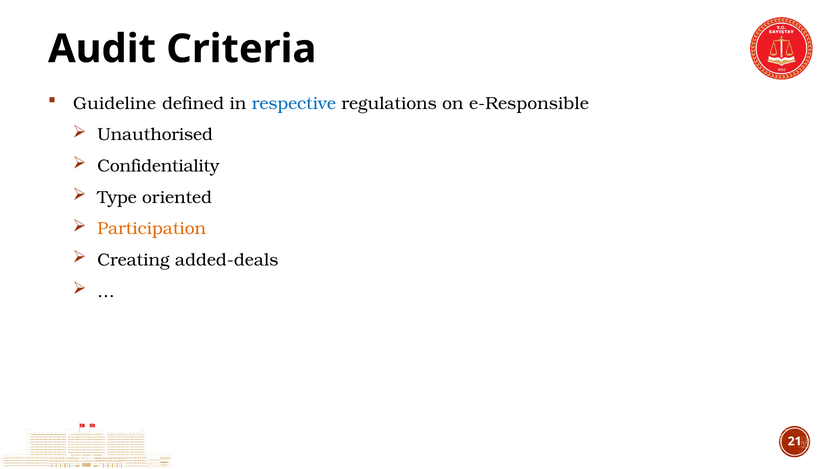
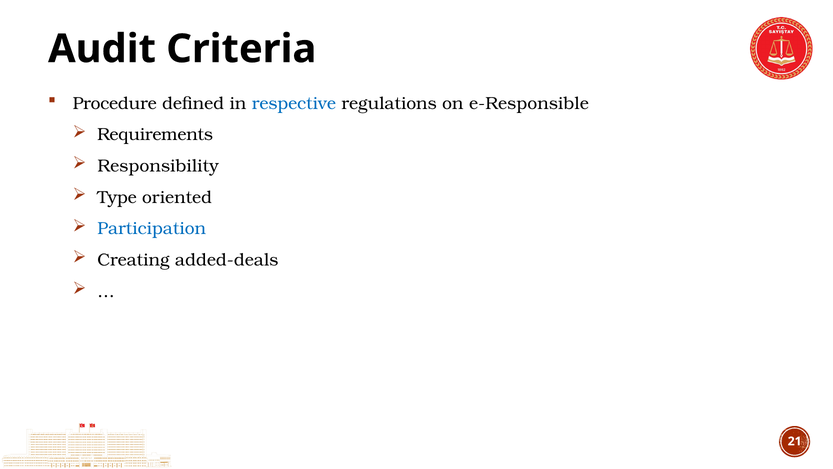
Guideline: Guideline -> Procedure (115, 103)
Unauthorised: Unauthorised -> Requirements (155, 135)
Confidentiality: Confidentiality -> Responsibility (158, 166)
Participation colour: orange -> blue (152, 228)
